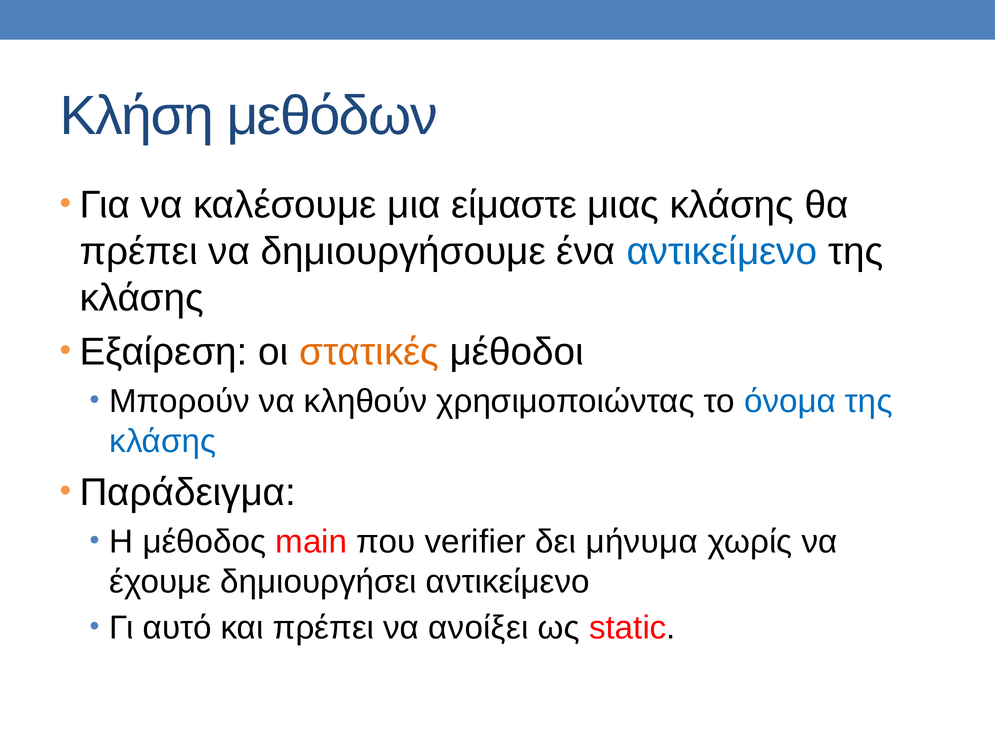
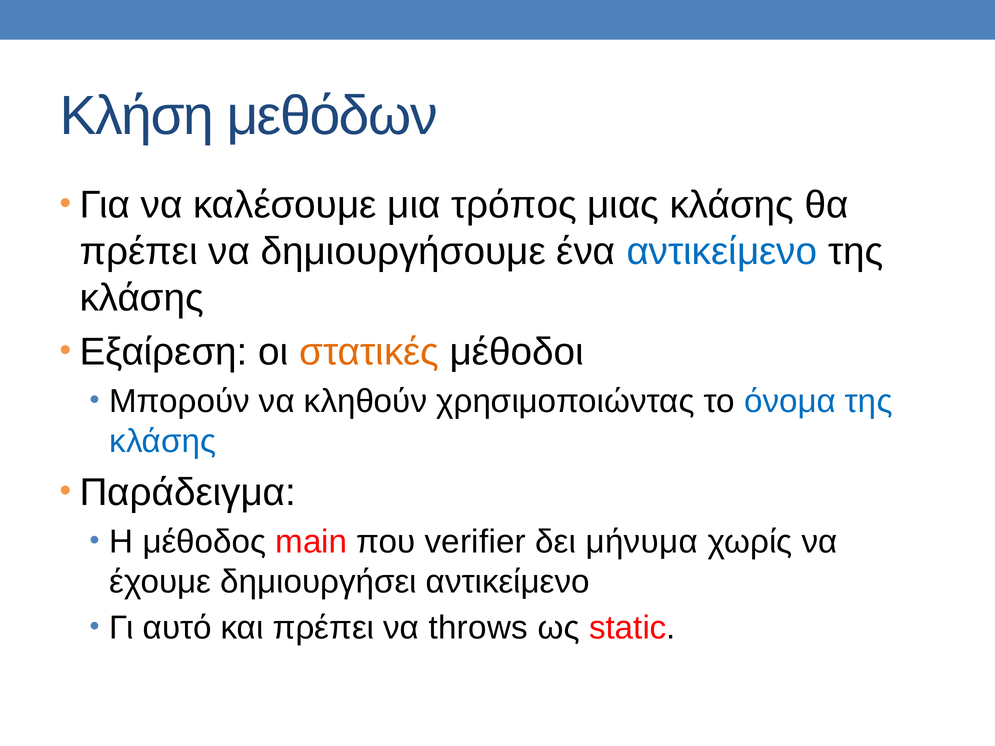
είμαστε: είμαστε -> τρόπος (514, 205)
ανοίξει: ανοίξει -> throws (478, 628)
